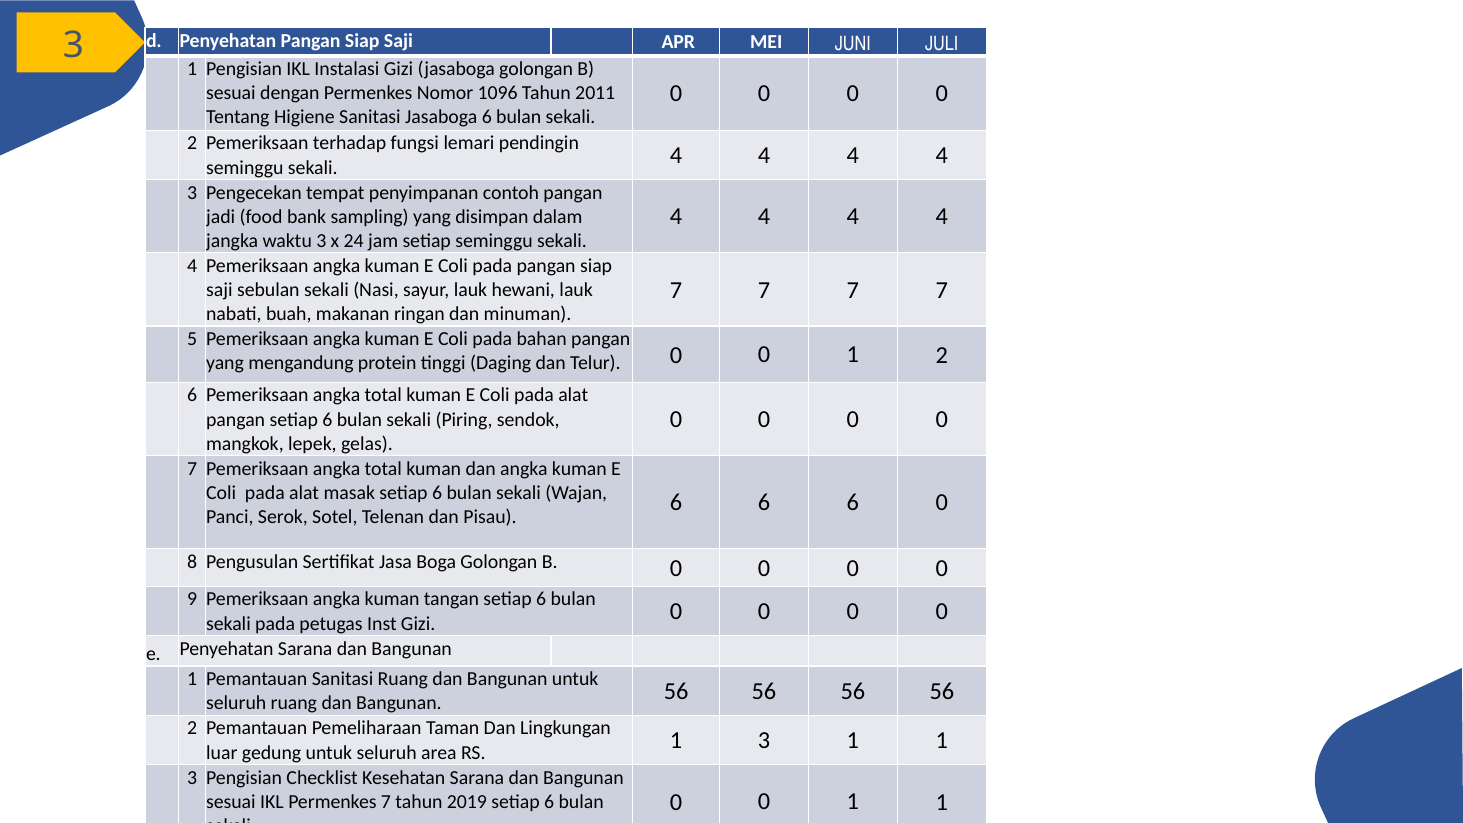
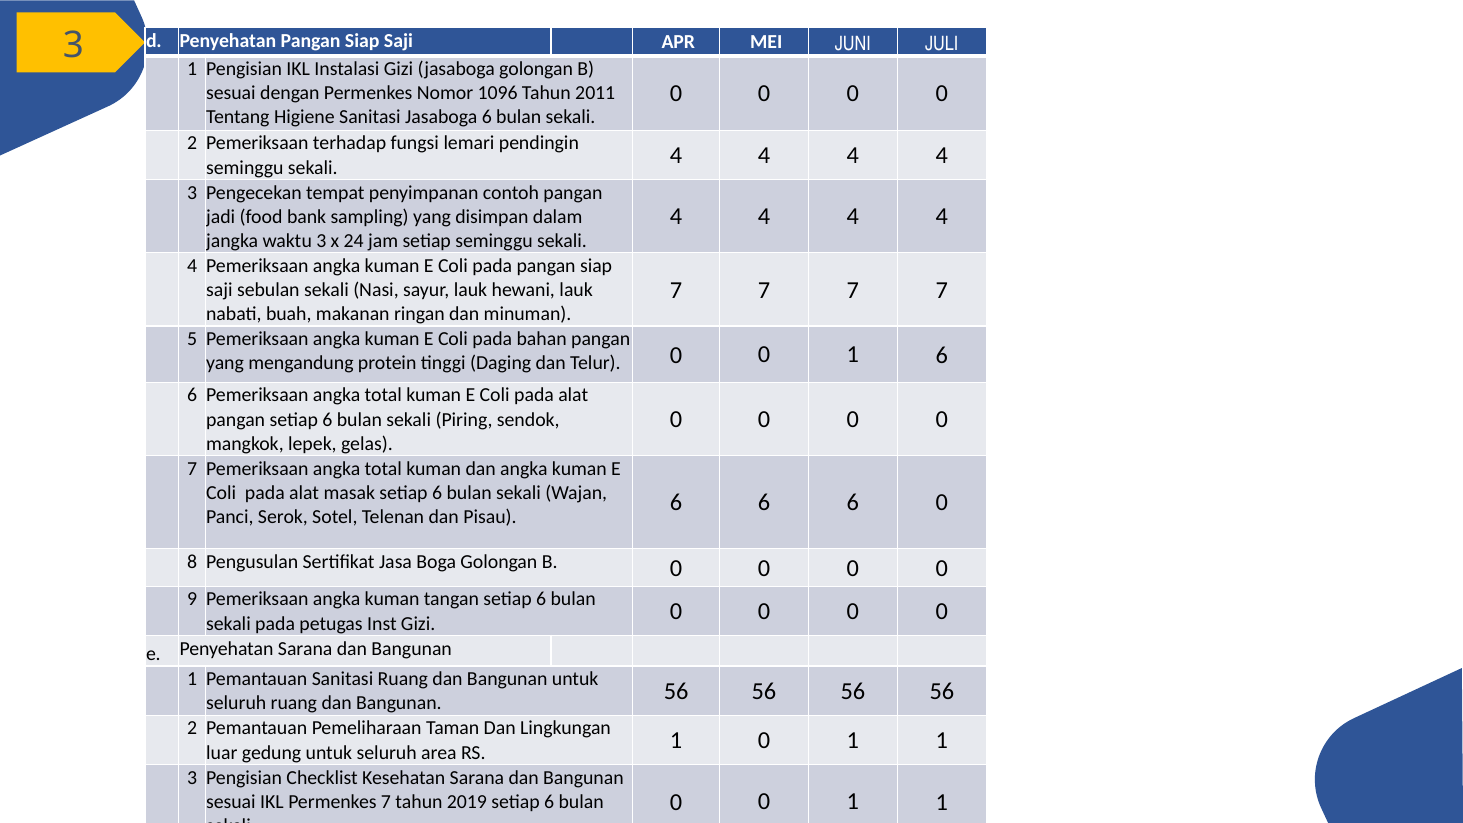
1 2: 2 -> 6 (942, 355)
RS 1 3: 3 -> 0 (764, 741)
